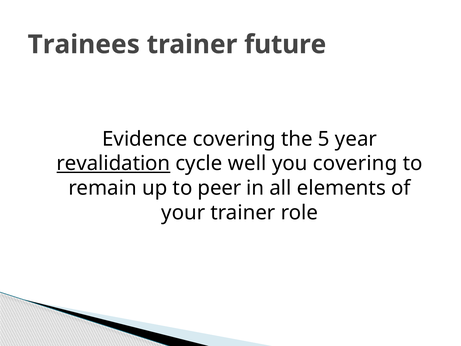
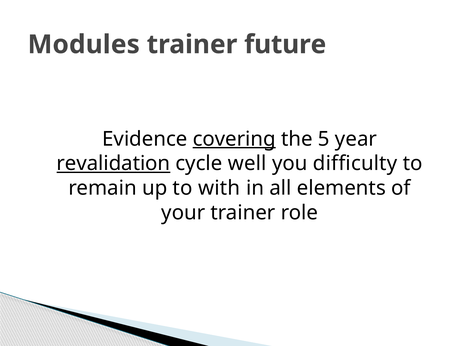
Trainees: Trainees -> Modules (84, 44)
covering underline: none -> present (234, 139)
you covering: covering -> difficulty (355, 163)
peer: peer -> with (219, 188)
